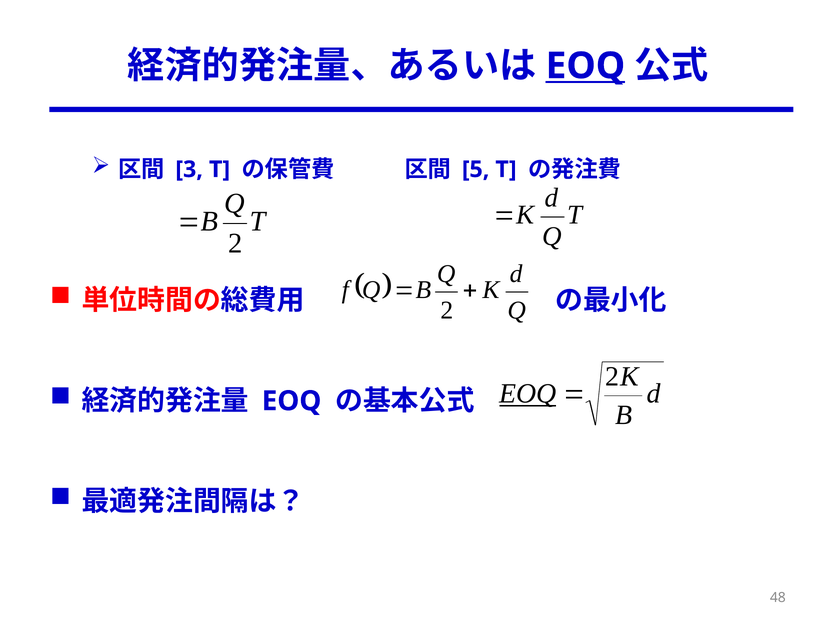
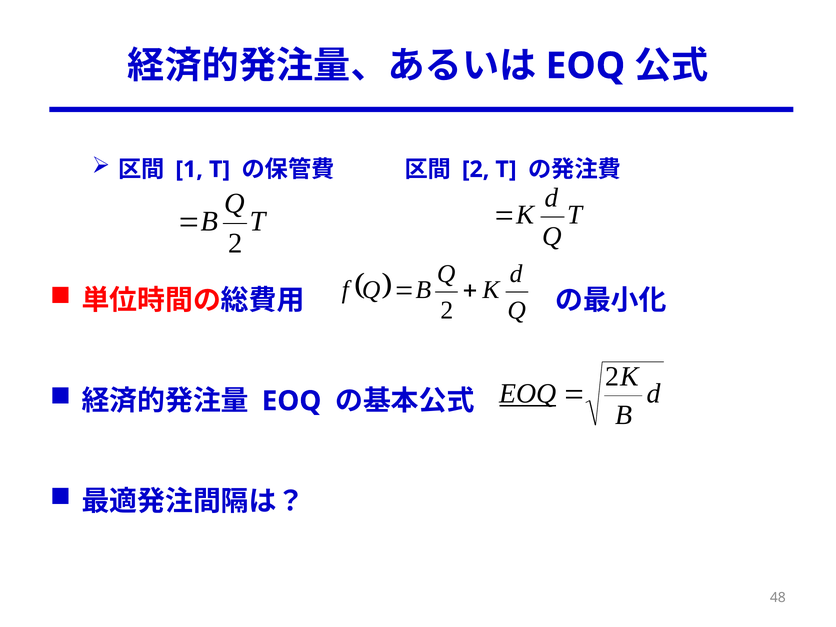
EOQ underline: present -> none (585, 66)
3: 3 -> 1 (189, 169)
5: 5 -> 2 (476, 169)
